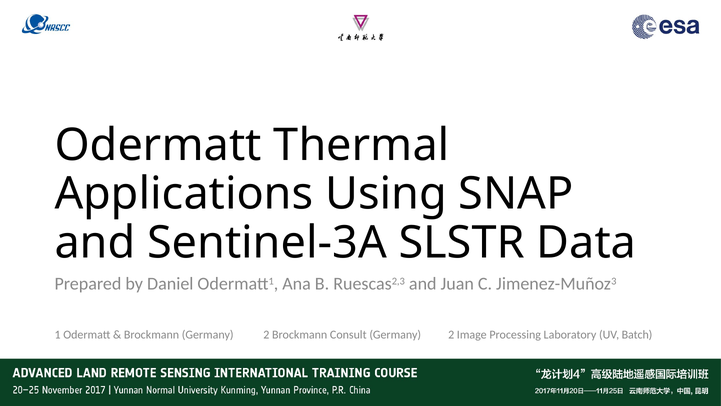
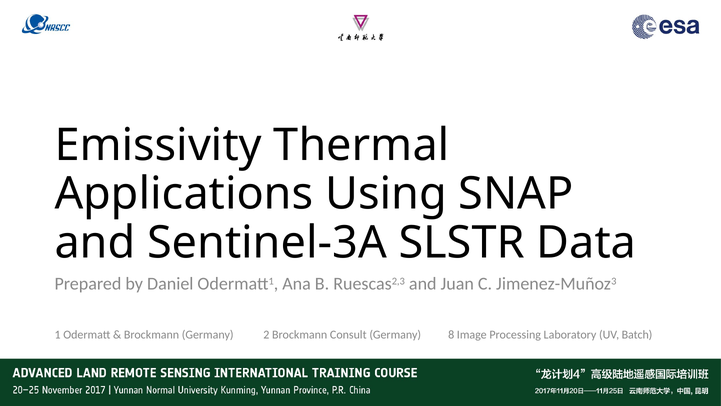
Odermatt: Odermatt -> Emissivity (158, 145)
Consult Germany 2: 2 -> 8 (451, 334)
